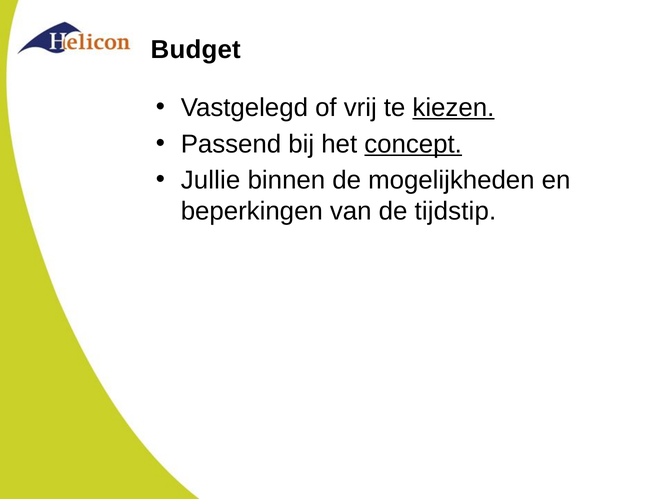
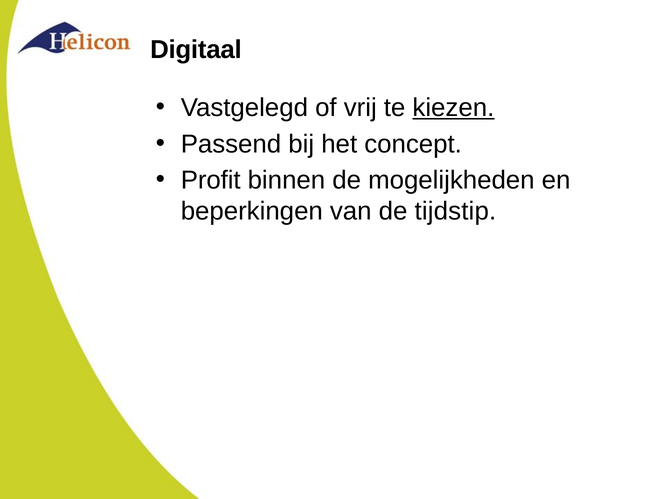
Budget: Budget -> Digitaal (196, 50)
concept underline: present -> none (413, 144)
Jullie: Jullie -> Profit (211, 180)
